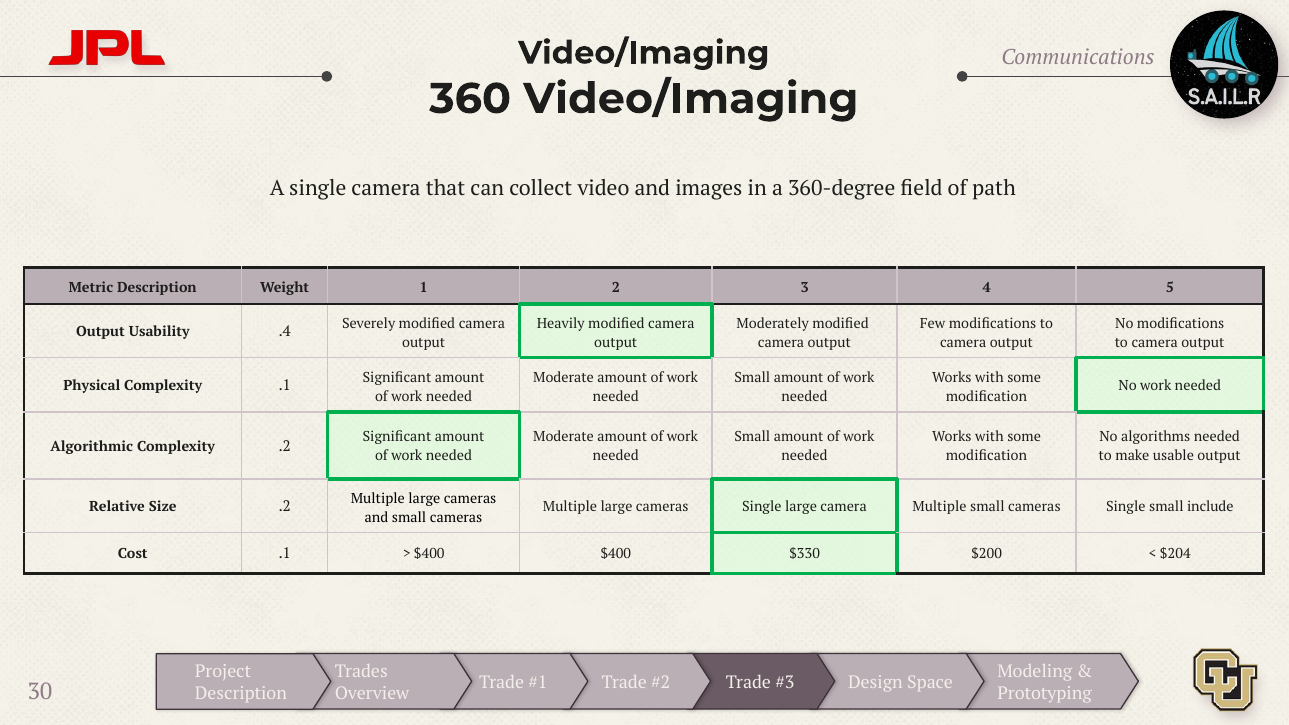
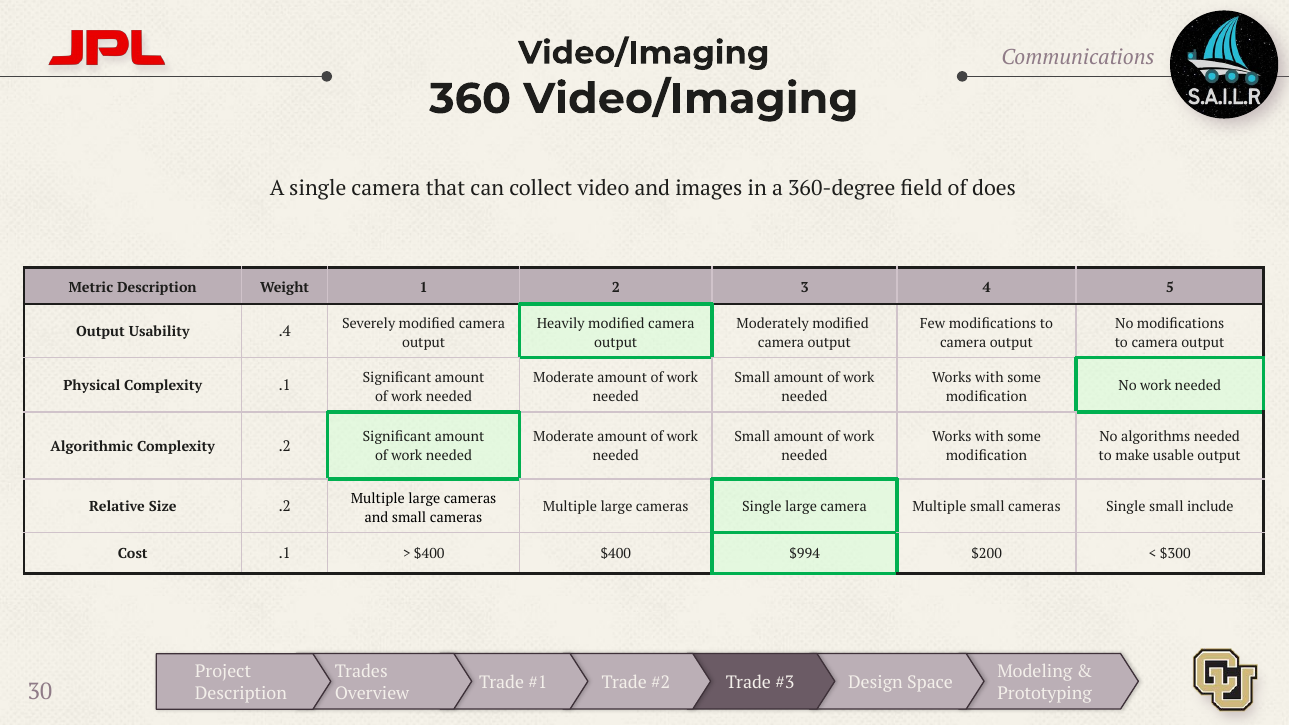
path: path -> does (994, 189)
$330: $330 -> $994 (805, 554)
$204: $204 -> $300 (1175, 554)
